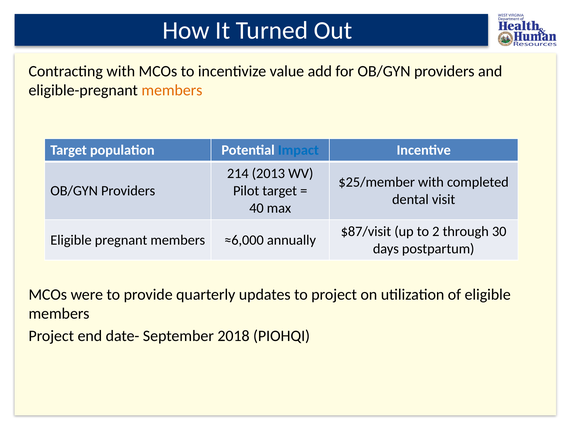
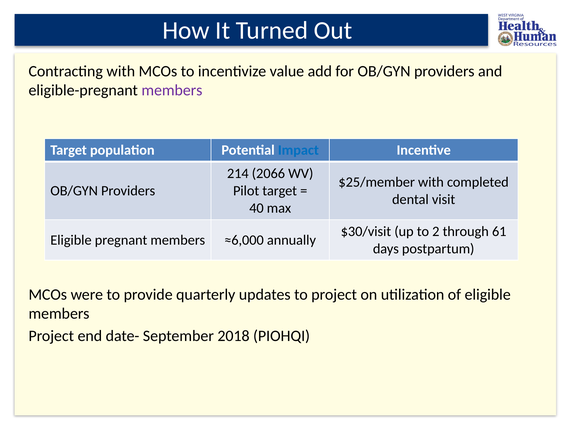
members colour: orange -> purple (172, 90)
2013: 2013 -> 2066 (268, 173)
$87/visit: $87/visit -> $30/visit (366, 231)
30: 30 -> 61 (499, 231)
